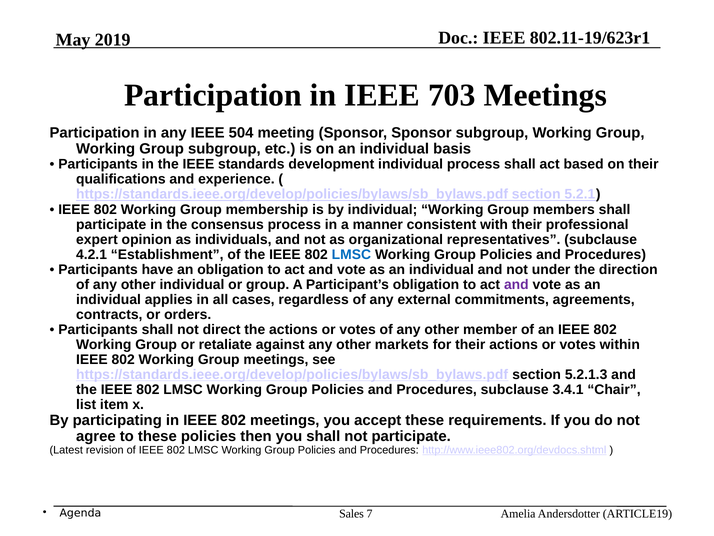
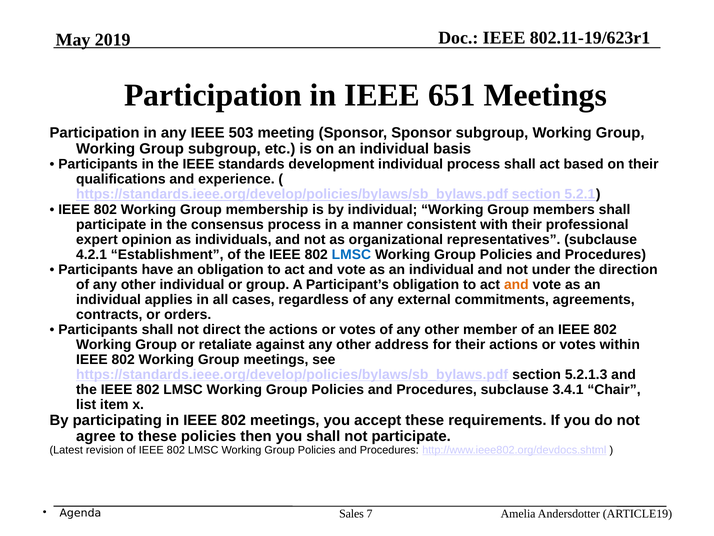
703: 703 -> 651 (452, 95)
504: 504 -> 503 (241, 133)
and colour: purple -> orange (516, 284)
markets: markets -> address (402, 344)
